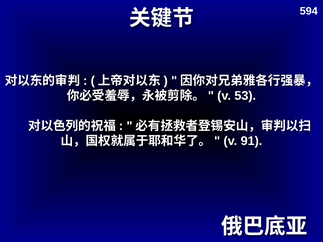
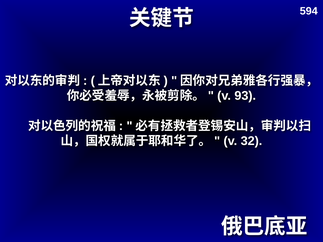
53: 53 -> 93 (245, 96)
91: 91 -> 32 (251, 141)
